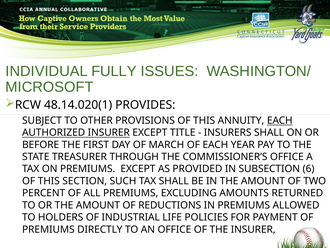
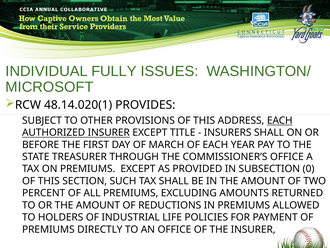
ANNUITY: ANNUITY -> ADDRESS (241, 120)
6: 6 -> 0 (309, 169)
